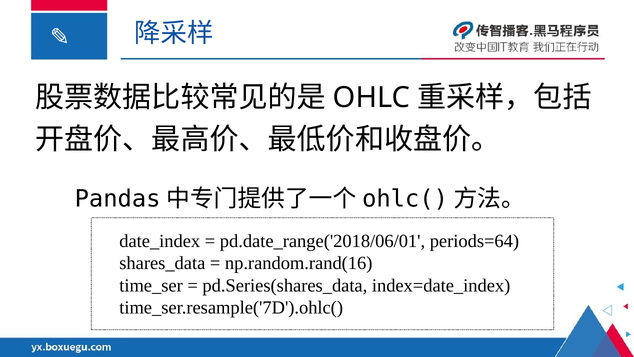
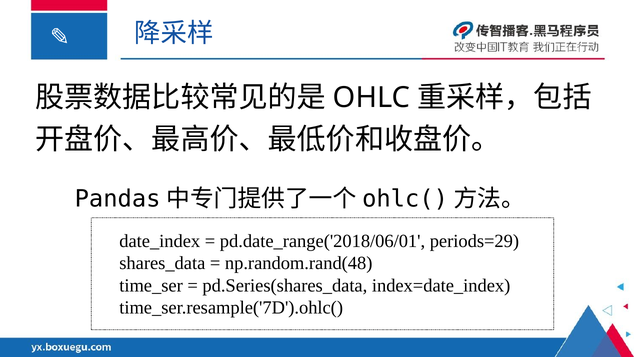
periods=64: periods=64 -> periods=29 (474, 241)
np.random.rand(16: np.random.rand(16 -> np.random.rand(48 (299, 263)
